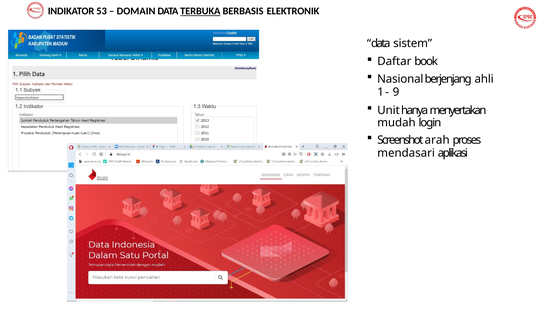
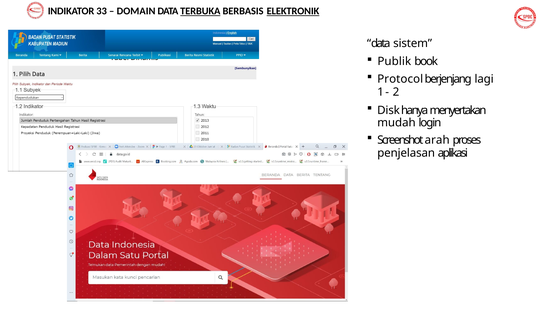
53: 53 -> 33 (102, 11)
ELEKTRONIK underline: none -> present (293, 11)
Daftar: Daftar -> Publik (394, 61)
Nasional: Nasional -> Protocol (400, 79)
ahli: ahli -> lagi (484, 79)
9: 9 -> 2 (396, 92)
Unit: Unit -> Disk (389, 110)
mendasari: mendasari -> penjelasan (406, 153)
